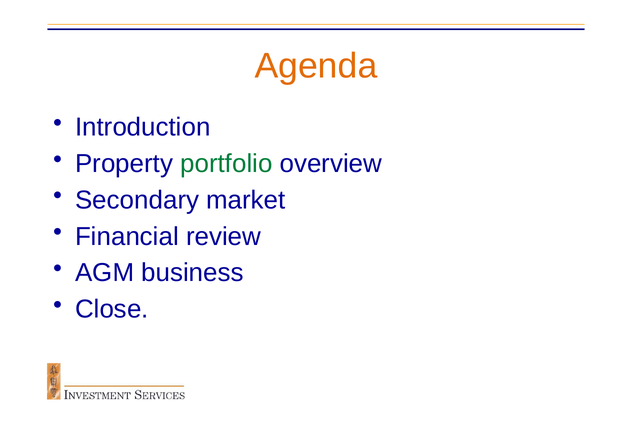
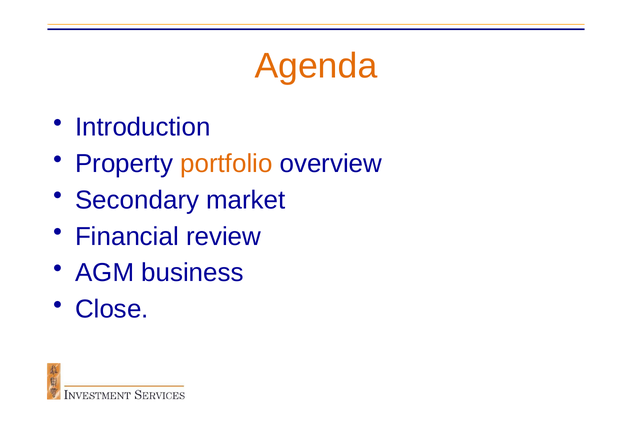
portfolio colour: green -> orange (226, 164)
